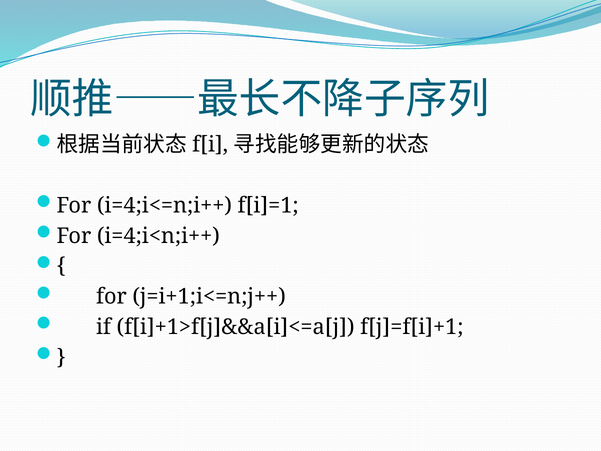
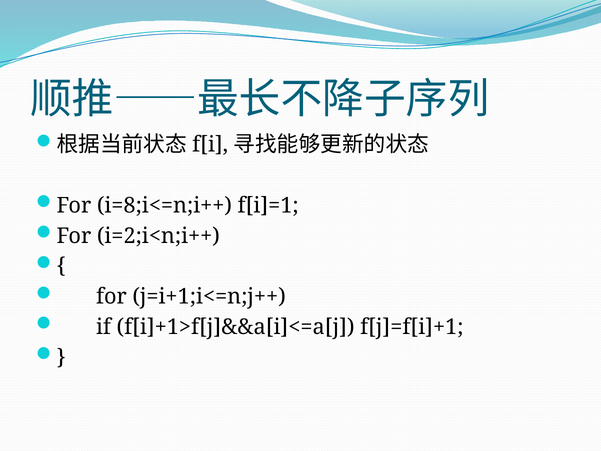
i=4;i<=n;i++: i=4;i<=n;i++ -> i=8;i<=n;i++ (164, 205)
i=4;i<n;i++: i=4;i<n;i++ -> i=2;i<n;i++ (158, 236)
